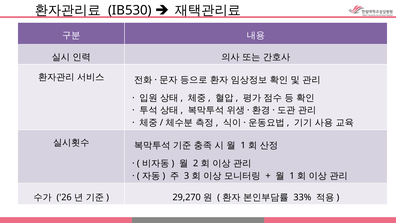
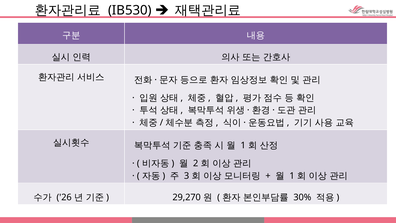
33%: 33% -> 30% (302, 197)
